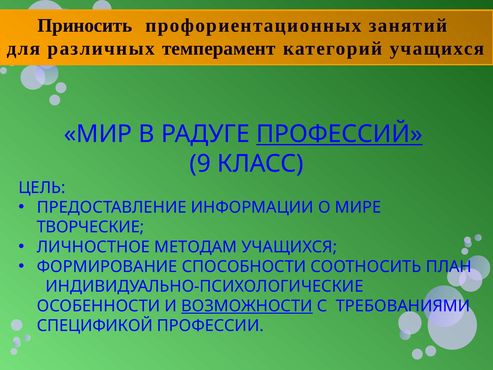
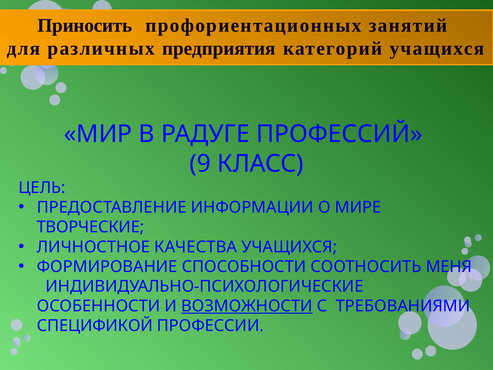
темперамент: темперамент -> предприятия (219, 49)
ПРОФЕССИЙ underline: present -> none (339, 134)
МЕТОДАМ: МЕТОДАМ -> КАЧЕСТВА (196, 247)
ПЛАН: ПЛАН -> МЕНЯ (449, 266)
